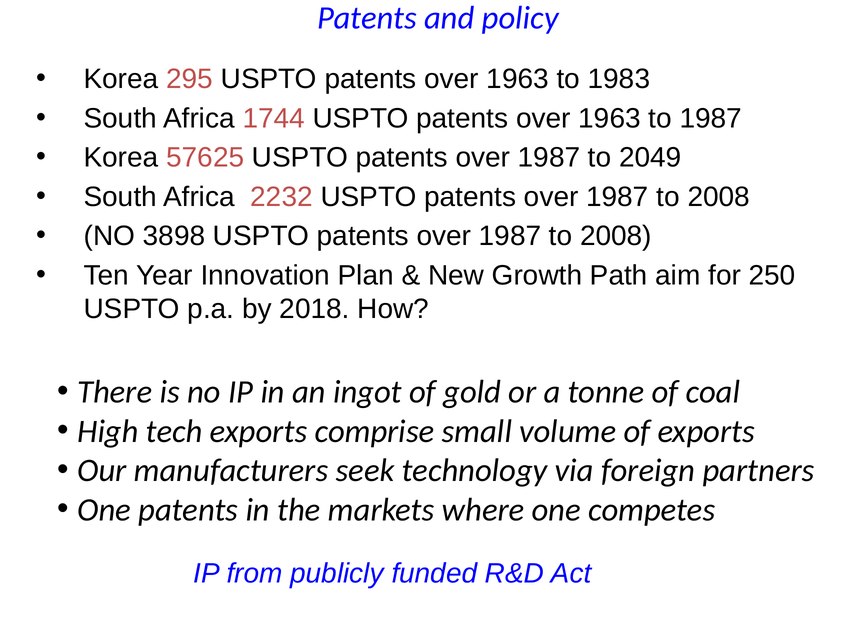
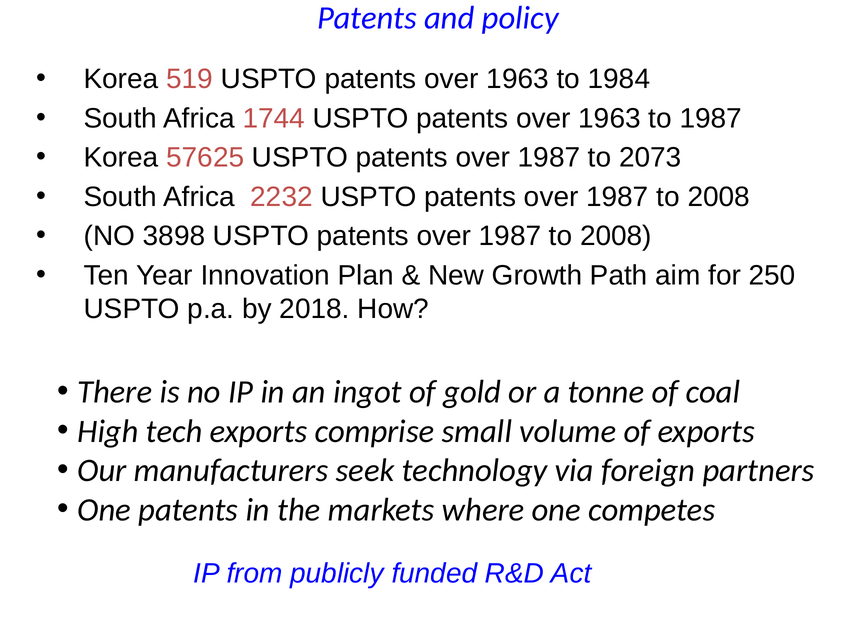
295: 295 -> 519 (190, 79)
1983: 1983 -> 1984 (619, 79)
2049: 2049 -> 2073 (650, 158)
